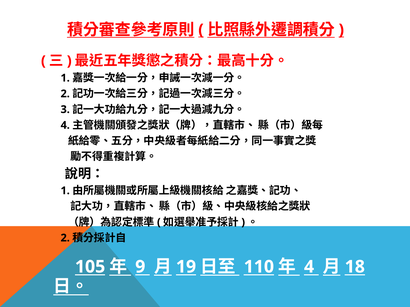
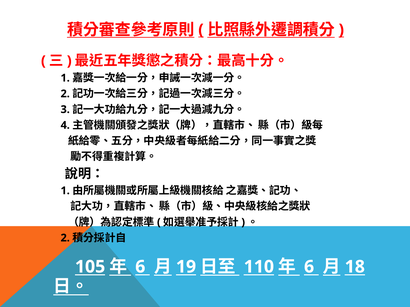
9: 9 -> 6 (140, 267)
4: 4 -> 6 (309, 267)
